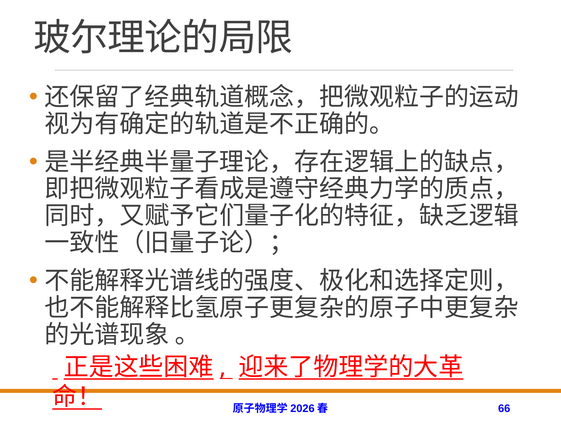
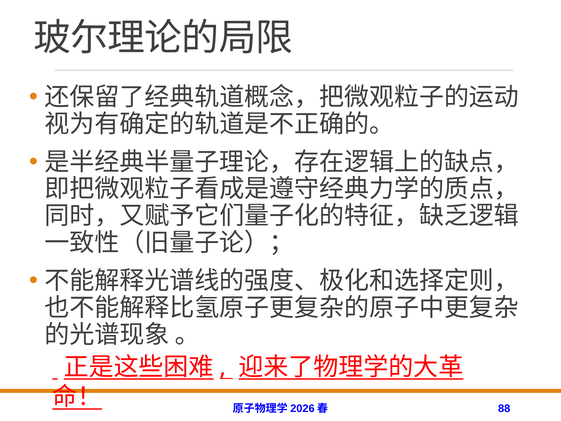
66: 66 -> 88 (504, 408)
